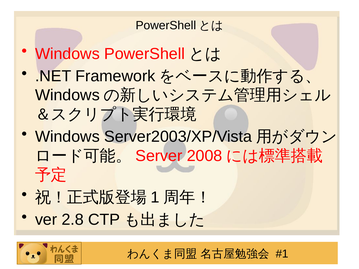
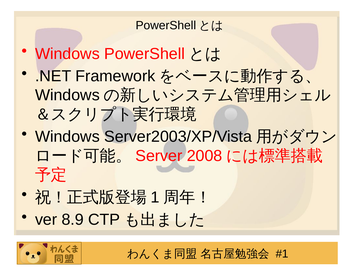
2.8: 2.8 -> 8.9 (73, 220)
